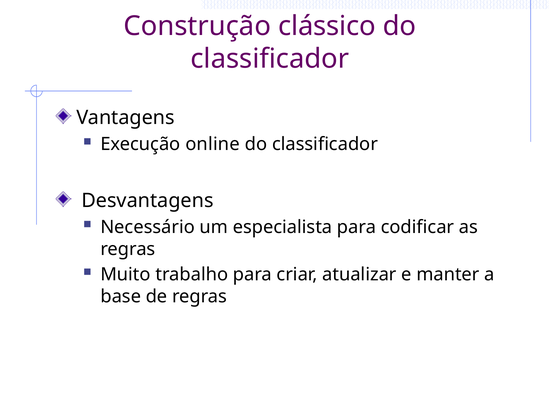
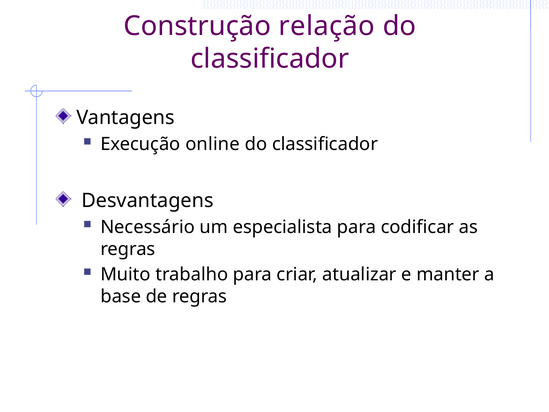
clássico: clássico -> relação (327, 26)
